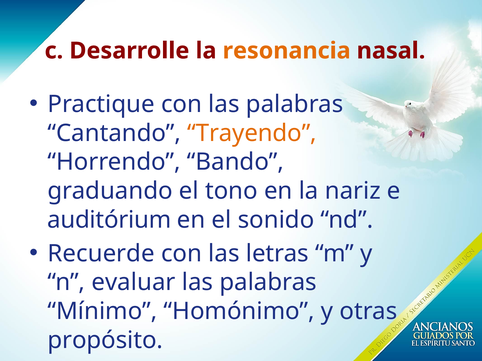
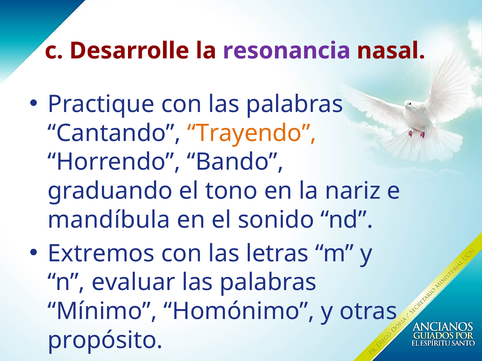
resonancia colour: orange -> purple (287, 51)
auditórium: auditórium -> mandíbula (109, 220)
Recuerde: Recuerde -> Extremos (101, 254)
